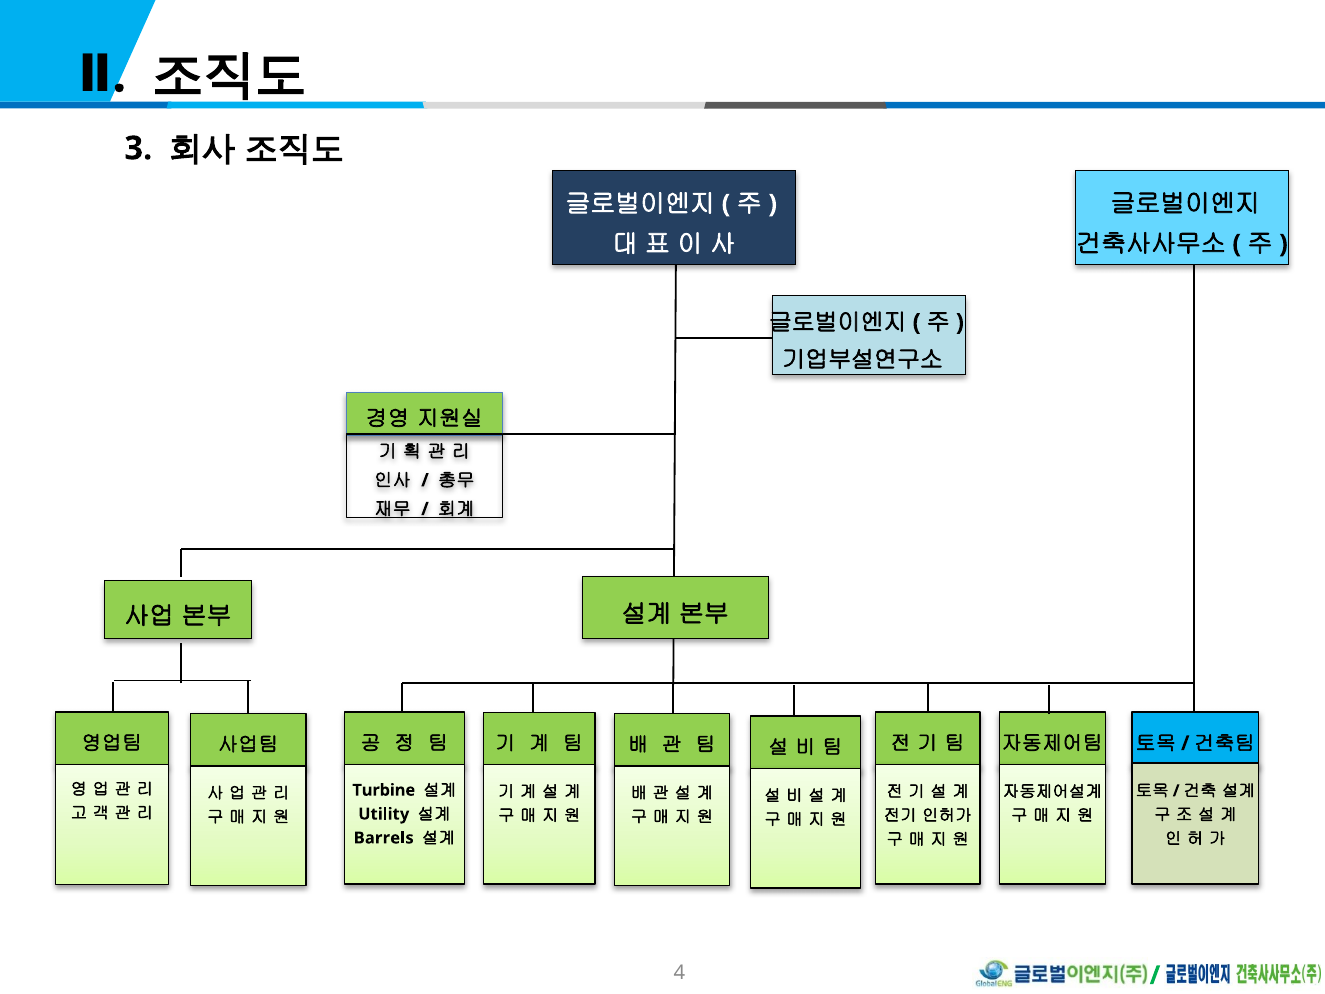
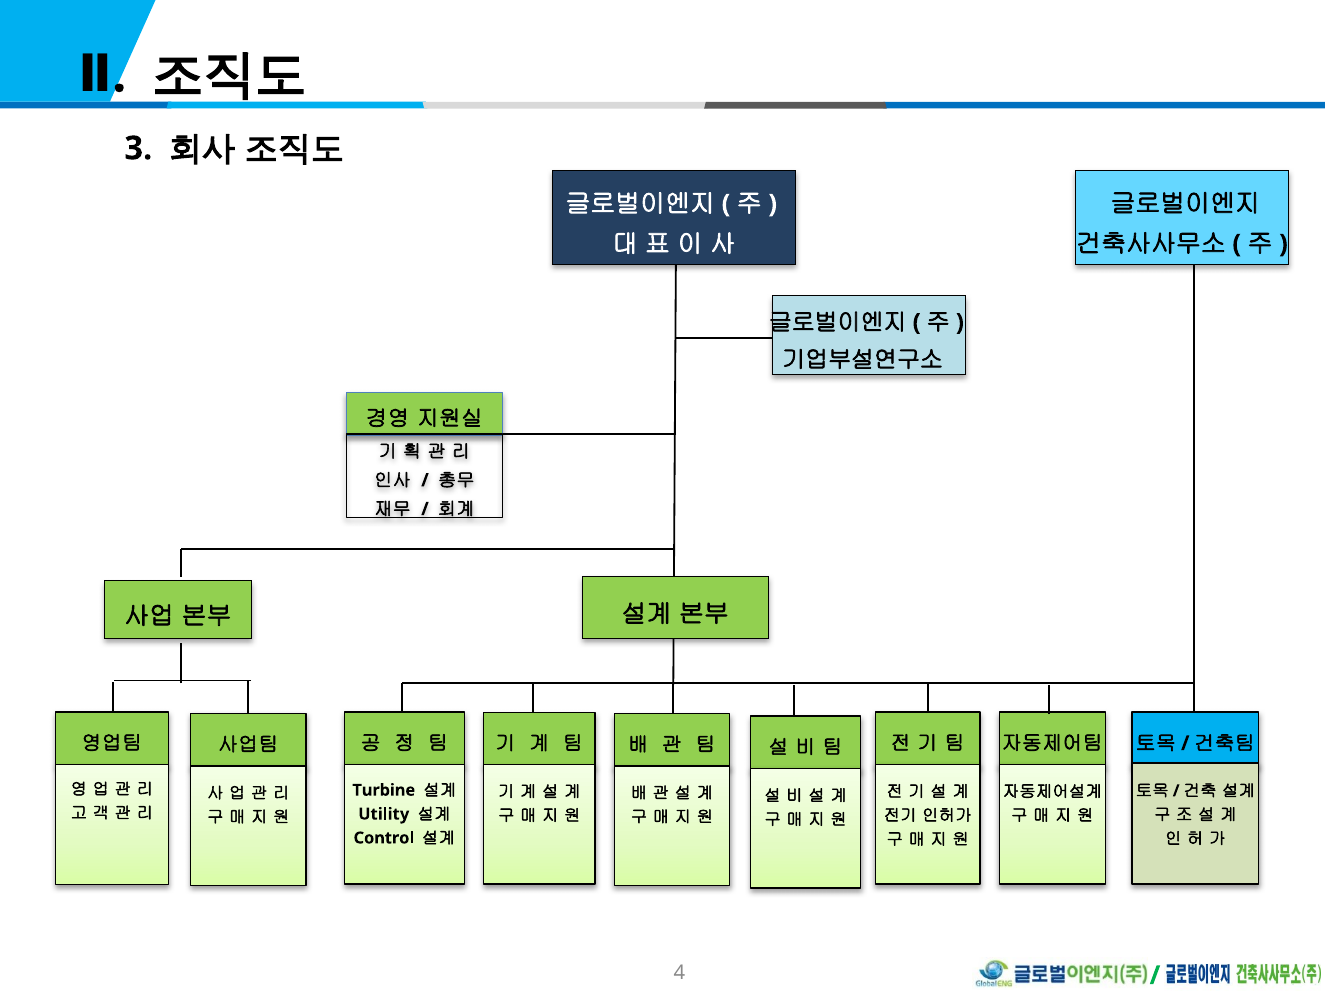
Barrels: Barrels -> Control (384, 838)
